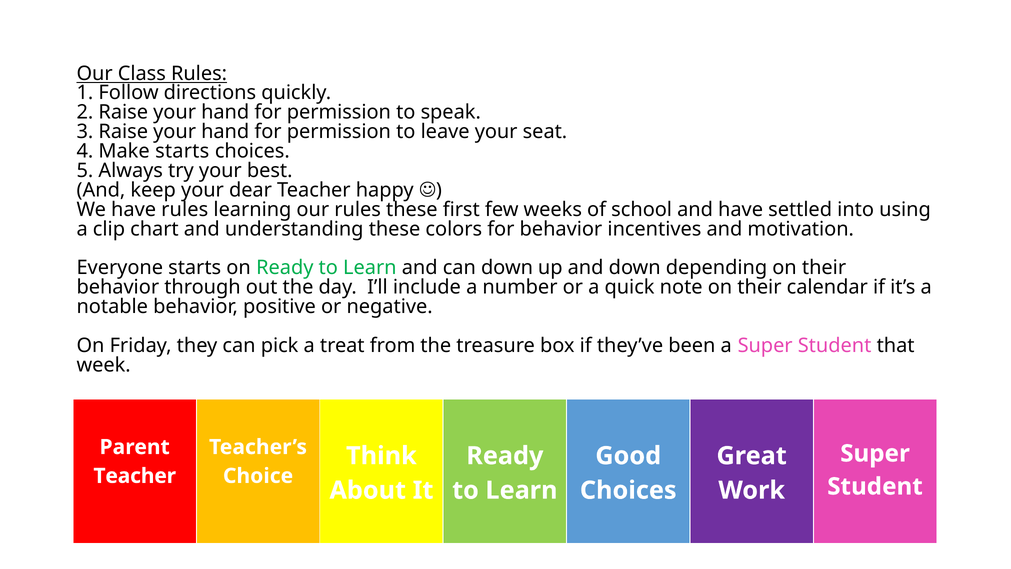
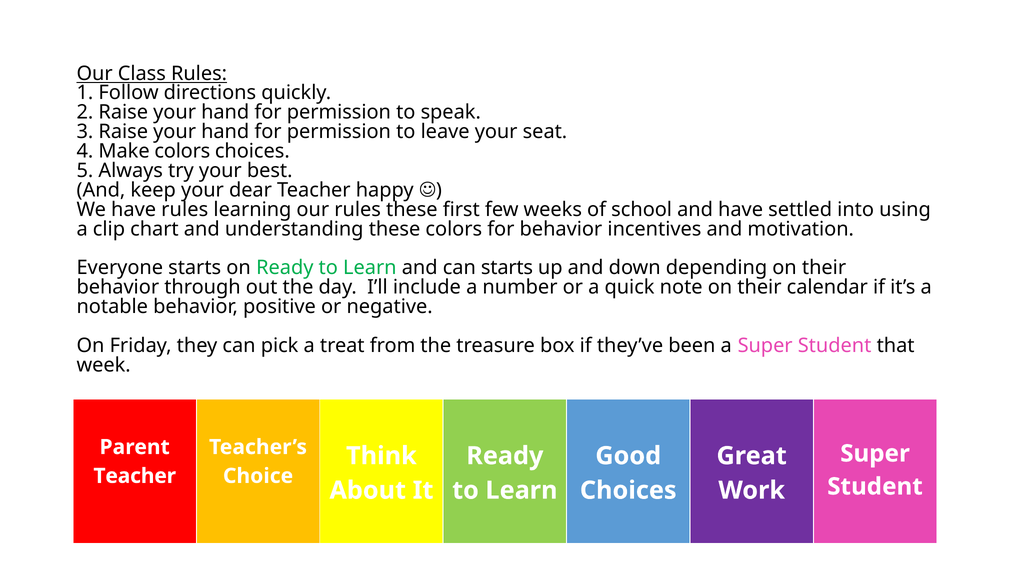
Make starts: starts -> colors (182, 151)
can down: down -> starts (507, 268)
